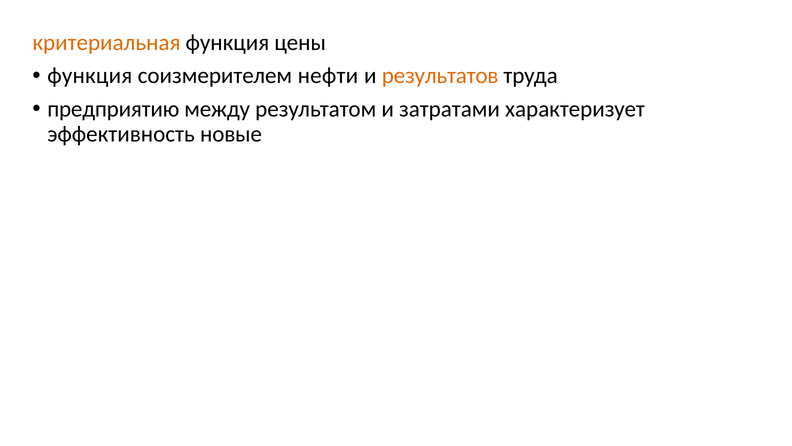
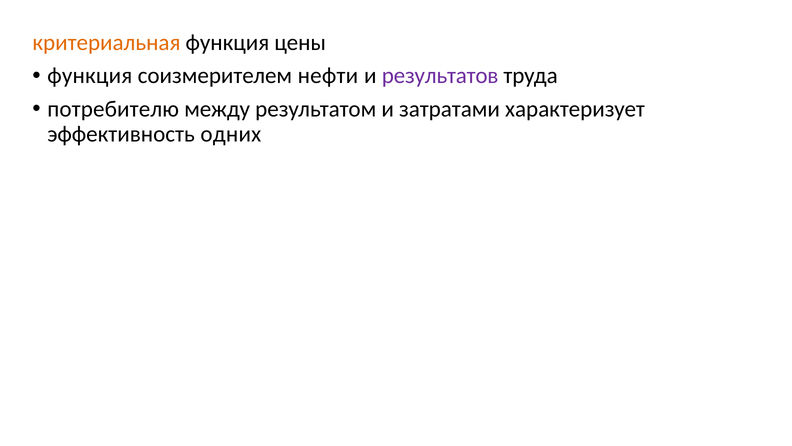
результатов colour: orange -> purple (440, 76)
предприятию: предприятию -> потребителю (113, 109)
новые: новые -> одних (231, 134)
